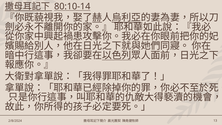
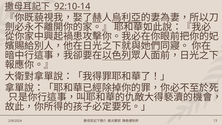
80:10-14: 80:10-14 -> 92:10-14 (72, 6)
